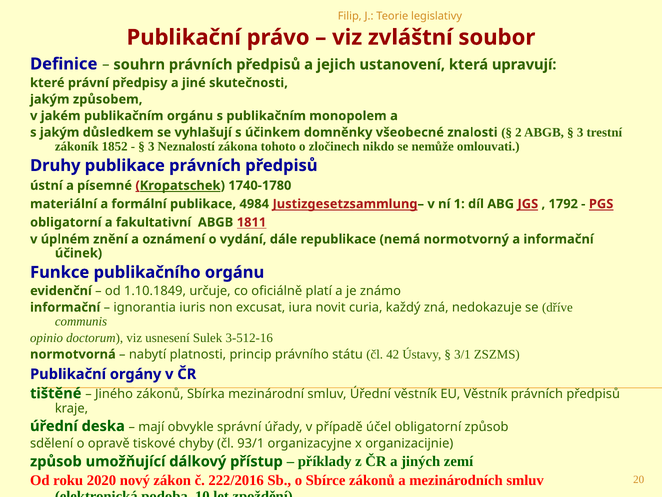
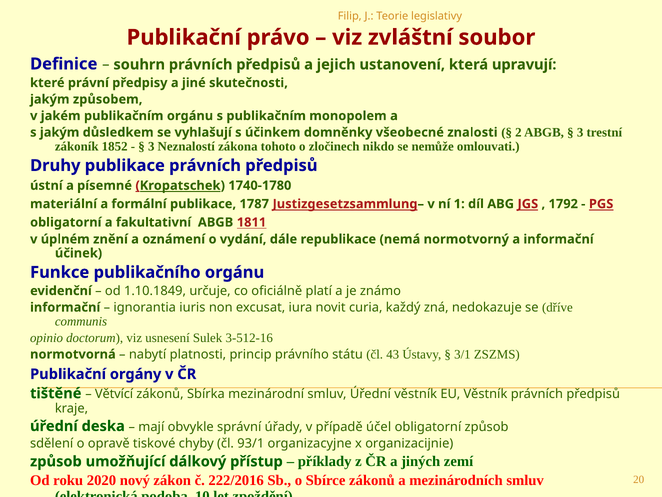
4984: 4984 -> 1787 (254, 204)
42: 42 -> 43 (393, 354)
Jiného: Jiného -> Větvící (114, 394)
